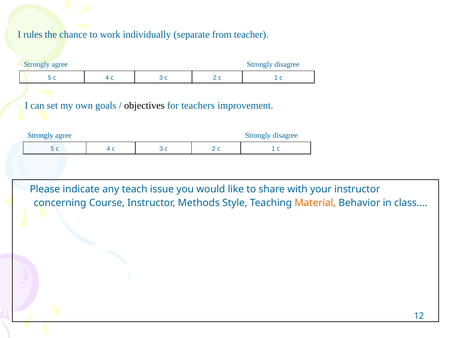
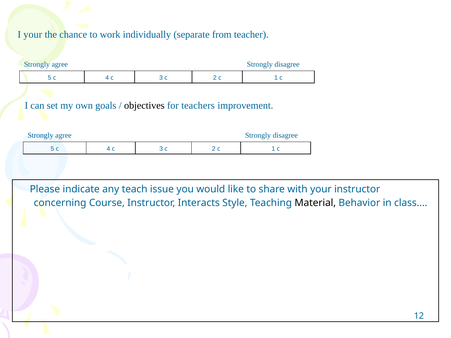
I rules: rules -> your (33, 35)
Methods: Methods -> Interacts (199, 203)
Material colour: orange -> black (315, 203)
